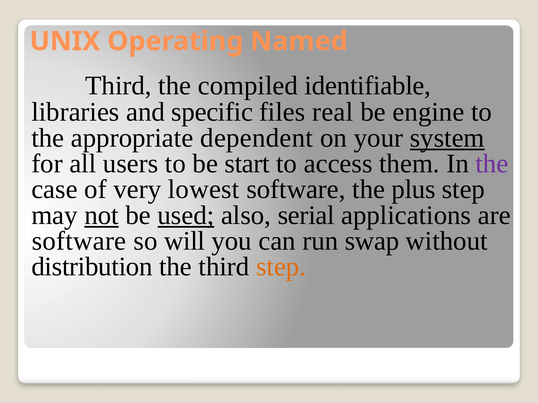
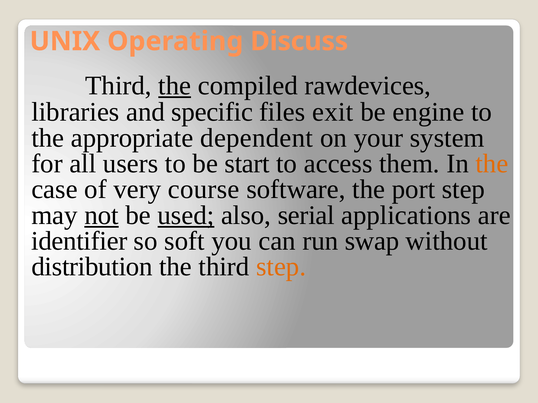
Named: Named -> Discuss (299, 41)
the underline: none -> present (175, 86)
identifiable: identifiable -> rawdevices (368, 86)
real: real -> exit (333, 112)
system underline: present -> none (447, 138)
the colour: purple -> orange (492, 164)
lowest: lowest -> course (204, 190)
plus: plus -> port (414, 190)
software: software -> identifier (79, 241)
will: will -> soft (184, 241)
